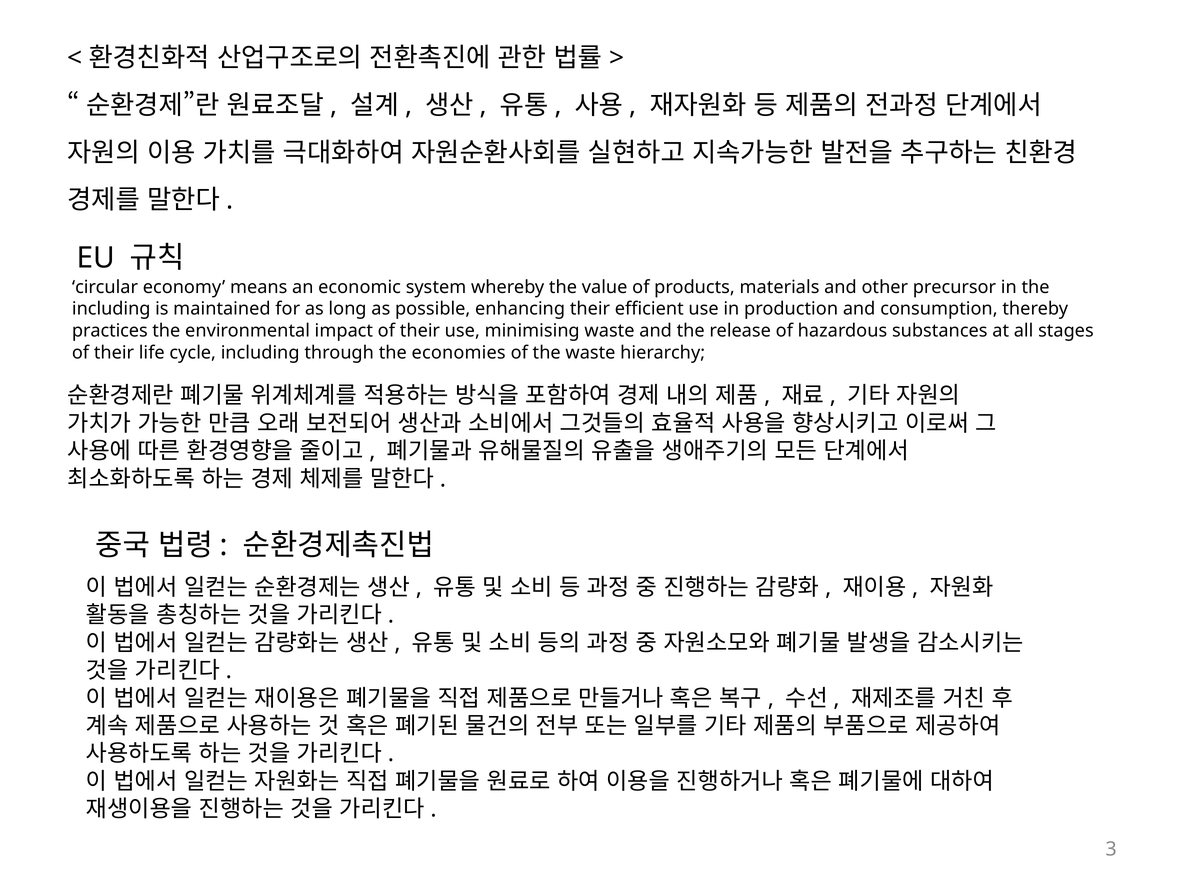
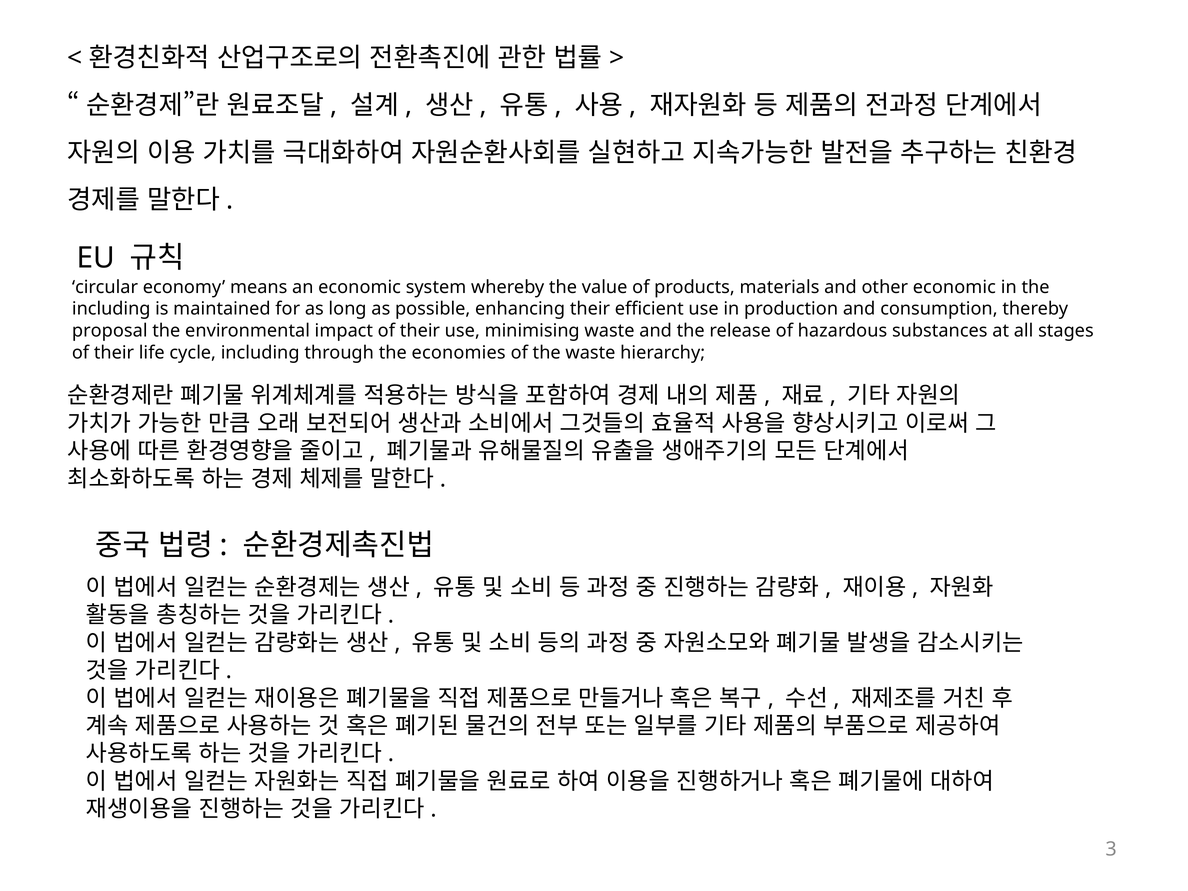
other precursor: precursor -> economic (954, 287)
practices: practices -> proposal (110, 331)
